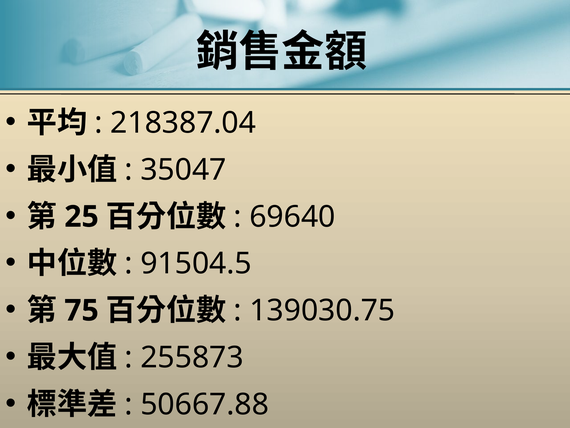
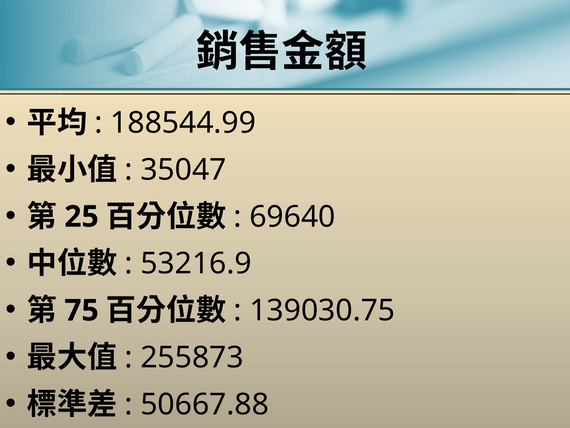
218387.04: 218387.04 -> 188544.99 (183, 123)
91504.5: 91504.5 -> 53216.9 (196, 263)
